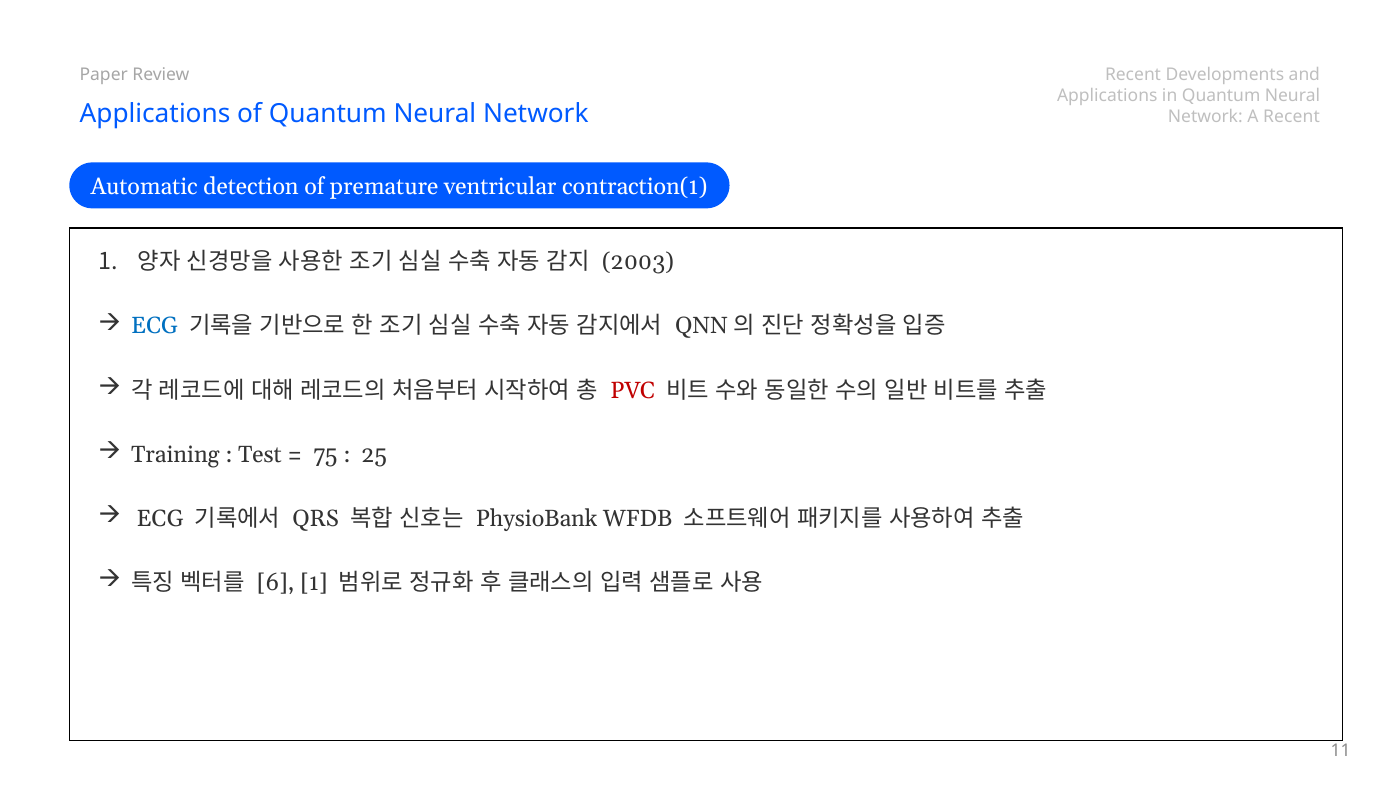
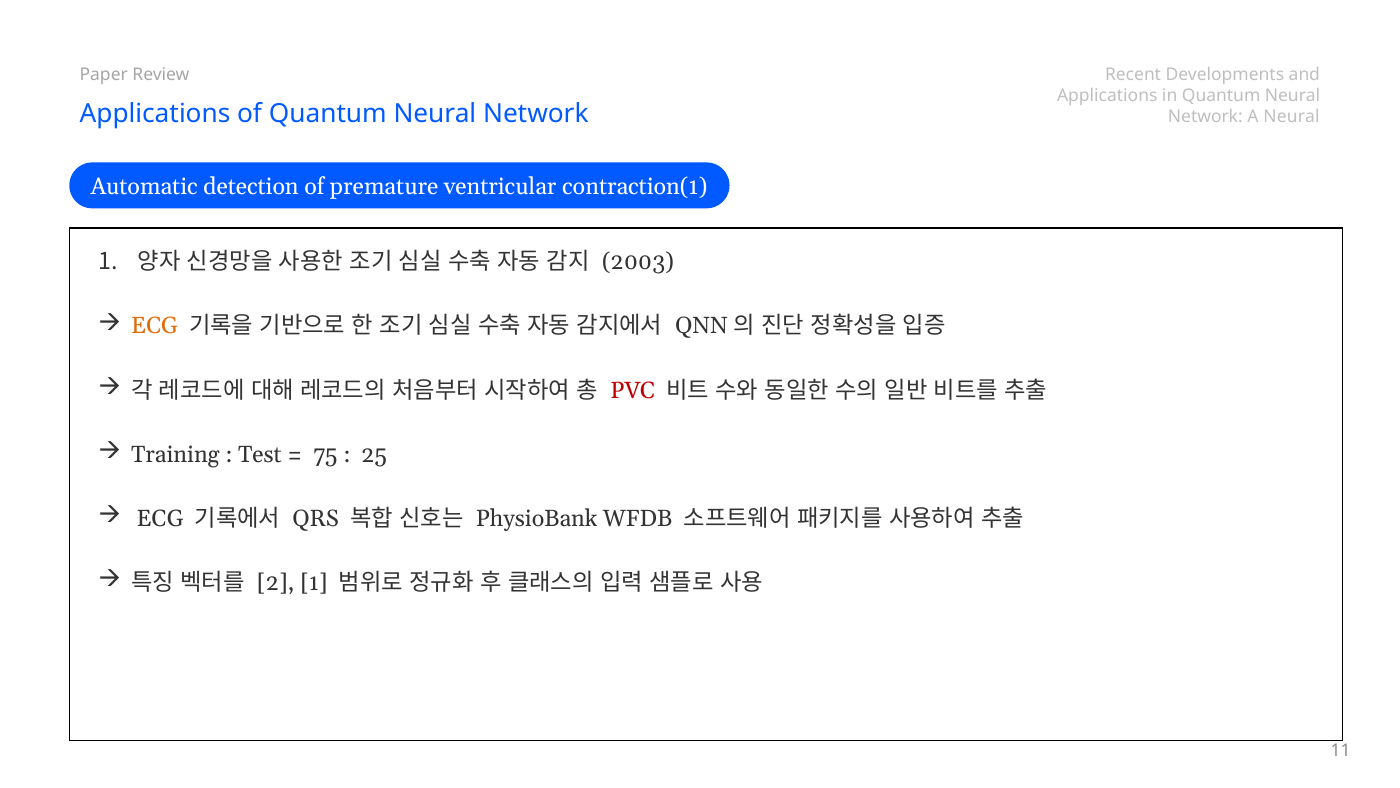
A Recent: Recent -> Neural (1292, 117)
ECG colour: blue -> orange (155, 326)
6: 6 -> 2 (276, 583)
